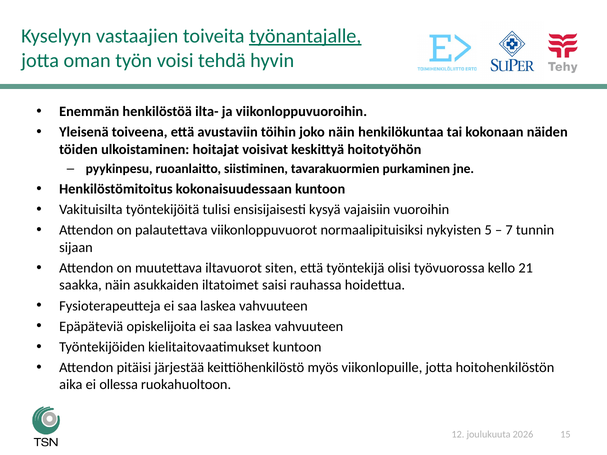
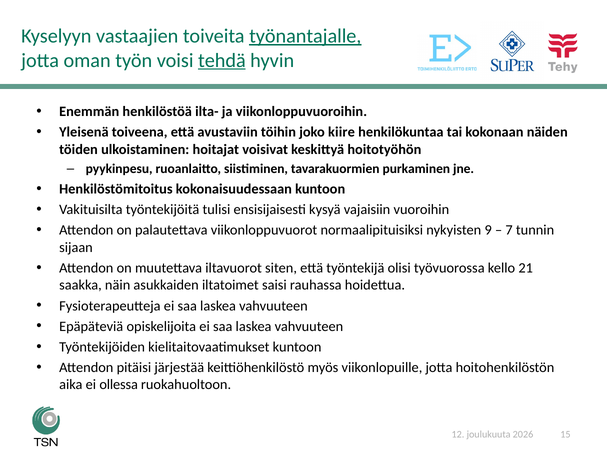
tehdä underline: none -> present (222, 60)
joko näin: näin -> kiire (341, 132)
5: 5 -> 9 (488, 230)
